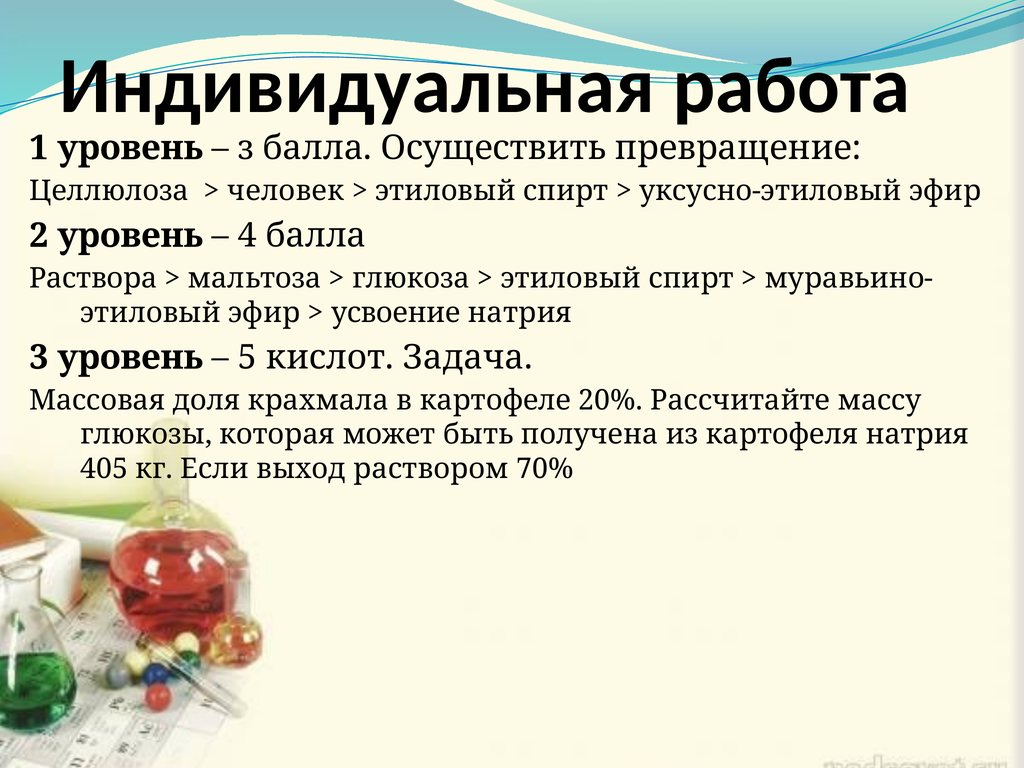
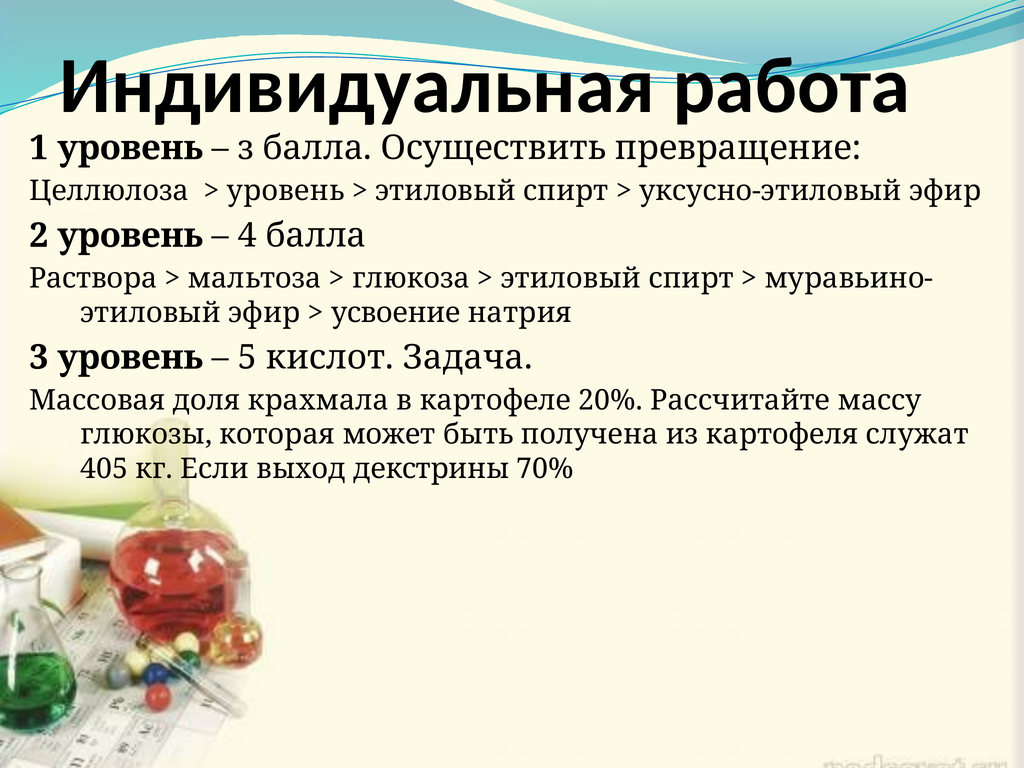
человек: человек -> уровень (286, 191)
картофеля натрия: натрия -> служат (917, 434)
раствором: раствором -> декстрины (431, 469)
